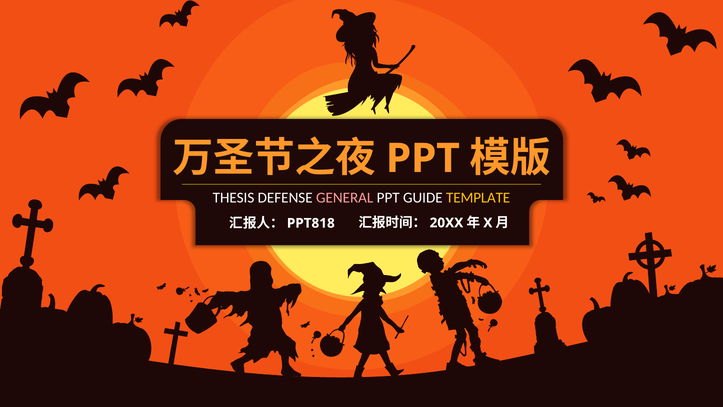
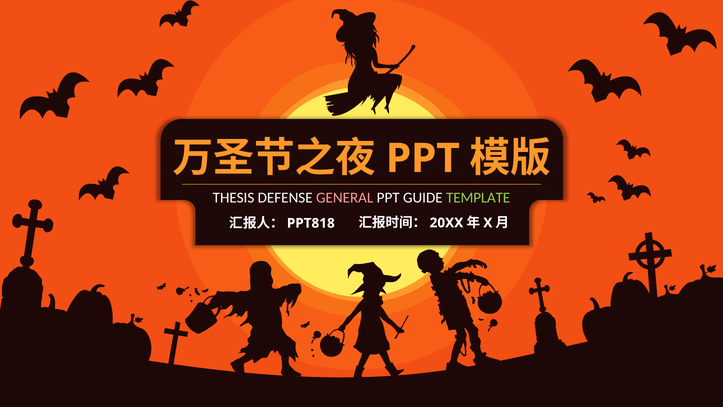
TEMPLATE colour: yellow -> light green (478, 197)
